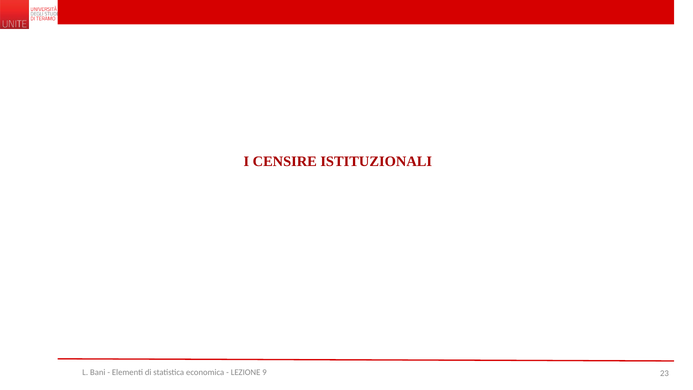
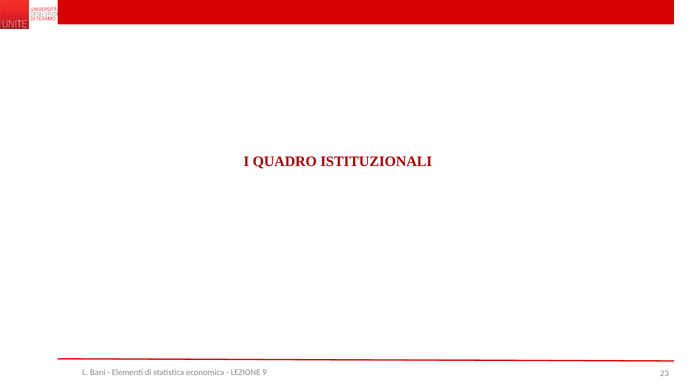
CENSIRE: CENSIRE -> QUADRO (285, 161)
